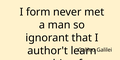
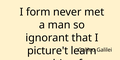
author't: author't -> picture't (48, 51)
